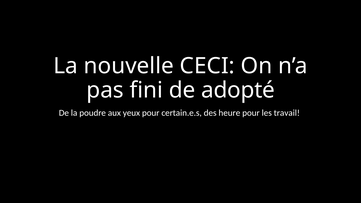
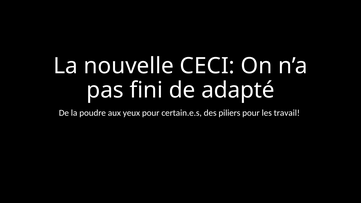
adopté: adopté -> adapté (238, 90)
heure: heure -> piliers (229, 113)
